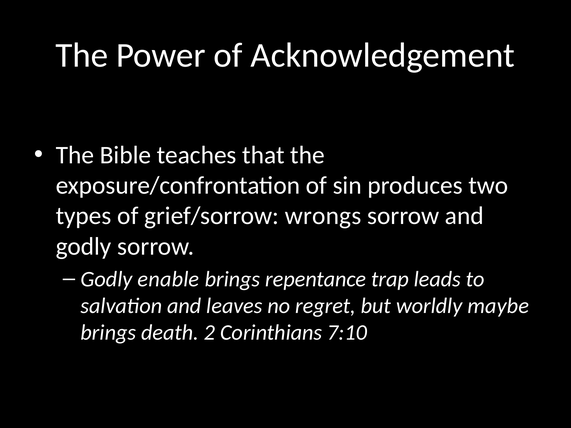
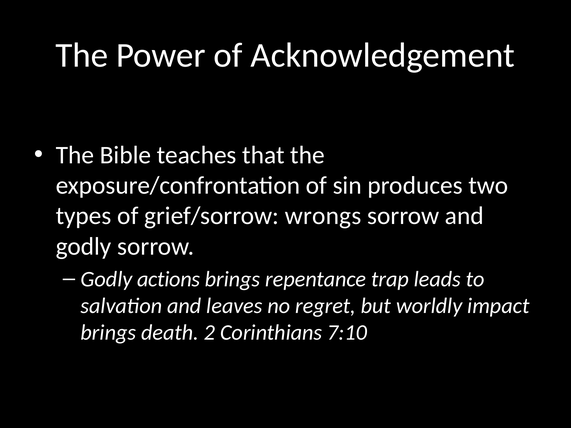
enable: enable -> actions (169, 279)
maybe: maybe -> impact (498, 306)
